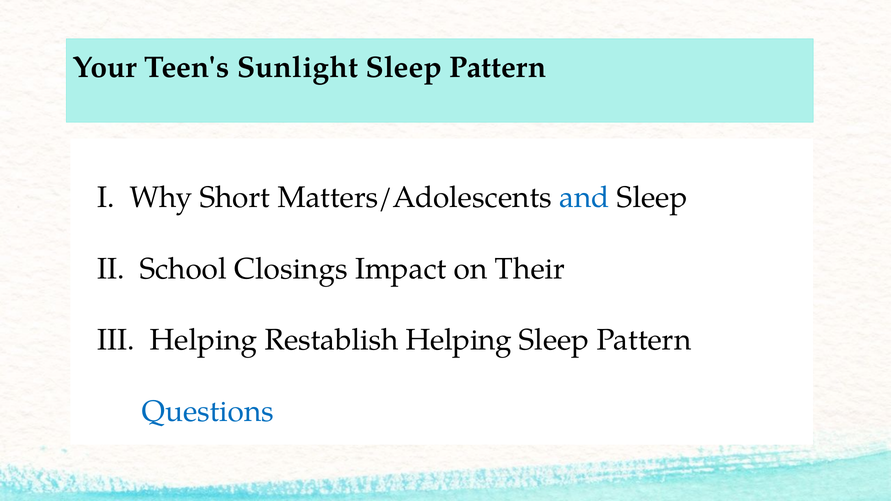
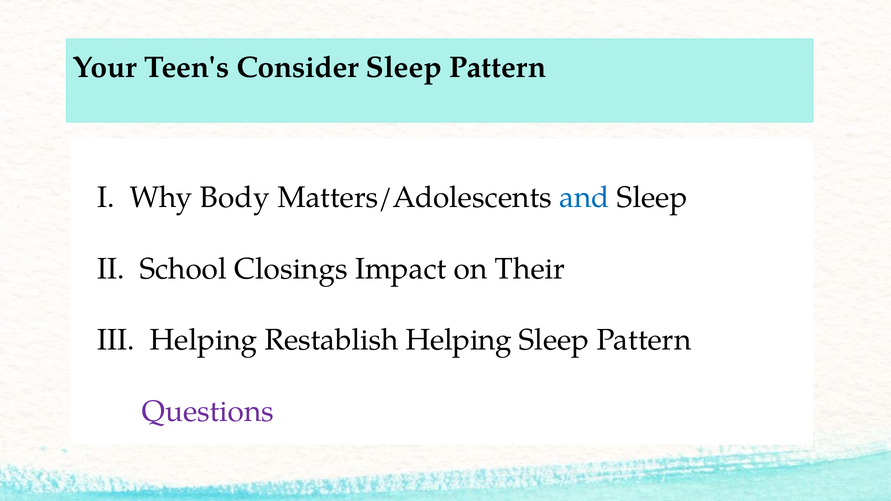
Sunlight: Sunlight -> Consider (298, 67)
Short: Short -> Body (235, 198)
Questions colour: blue -> purple (208, 412)
